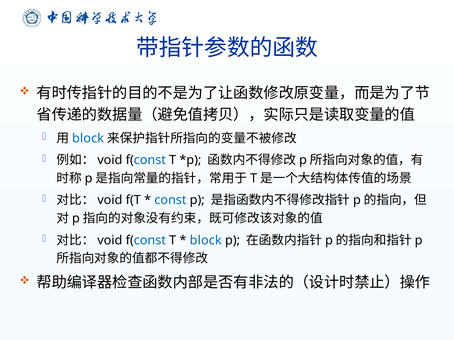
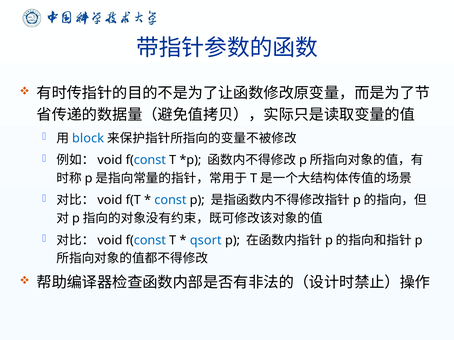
block: block -> qsort (206, 241)
